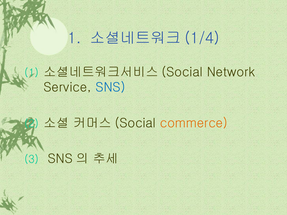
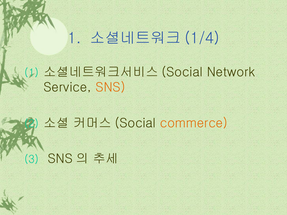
SNS colour: blue -> orange (110, 87)
